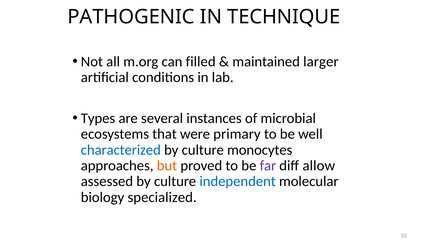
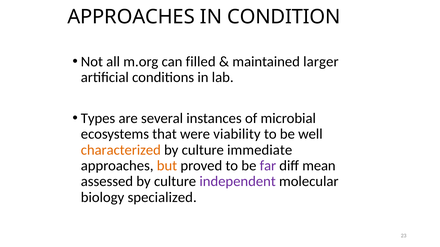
PATHOGENIC: PATHOGENIC -> APPROACHES (131, 17)
TECHNIQUE: TECHNIQUE -> CONDITION (284, 17)
primary: primary -> viability (237, 134)
characterized colour: blue -> orange (121, 150)
monocytes: monocytes -> immediate (260, 150)
allow: allow -> mean (319, 166)
independent colour: blue -> purple (238, 182)
